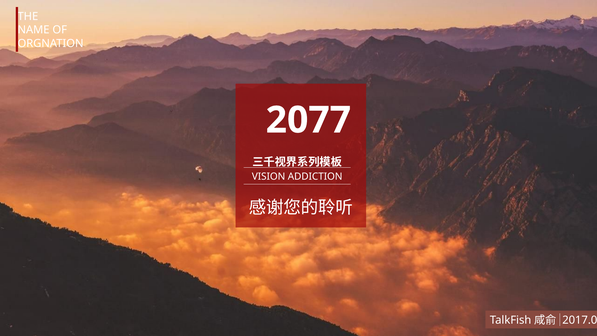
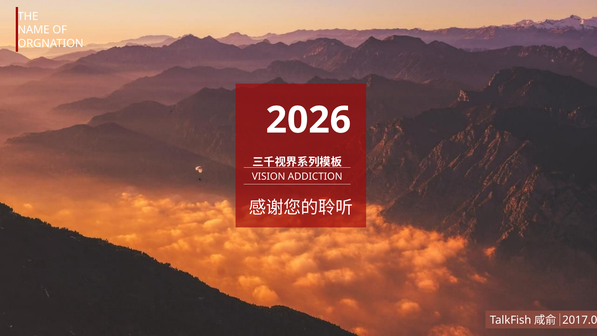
2077: 2077 -> 2026 (308, 120)
